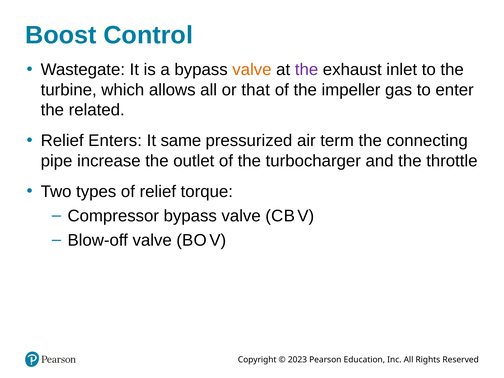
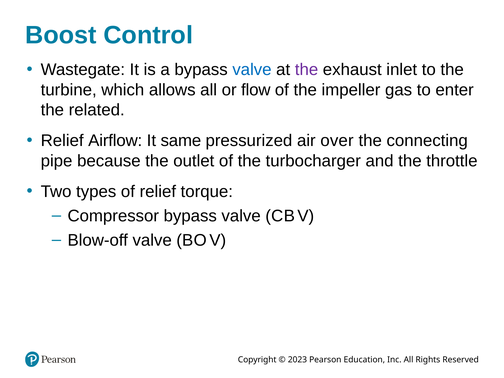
valve colour: orange -> blue (252, 70)
that: that -> flow (256, 90)
Enters: Enters -> Airflow (115, 141)
term: term -> over (337, 141)
increase: increase -> because (109, 161)
